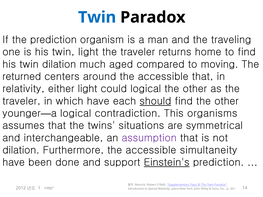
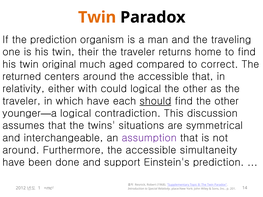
Twin colour: blue -> orange (97, 17)
twin light: light -> their (88, 52)
twin dilation: dilation -> original (59, 64)
moving: moving -> correct (219, 64)
either light: light -> with (87, 89)
organisms: organisms -> discussion (212, 113)
dilation: dilation -> around (21, 150)
Einstein's underline: present -> none (167, 163)
